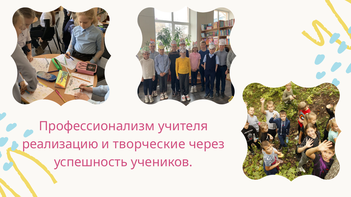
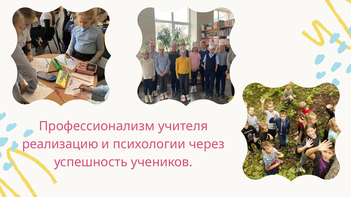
творческие: творческие -> психологии (149, 144)
